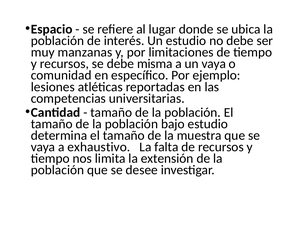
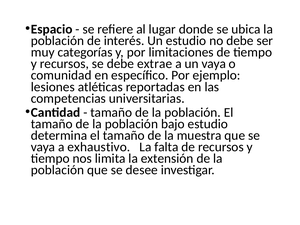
manzanas: manzanas -> categorías (85, 52)
misma: misma -> extrae (155, 64)
